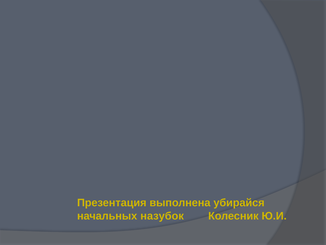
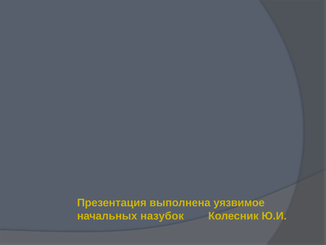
убирайся: убирайся -> уязвимое (239, 202)
